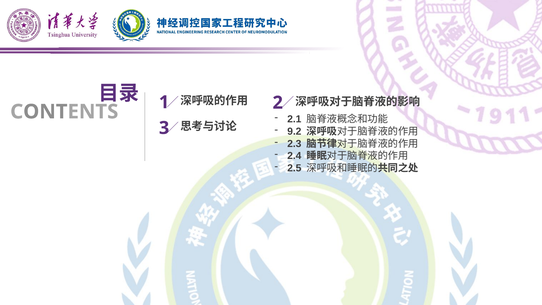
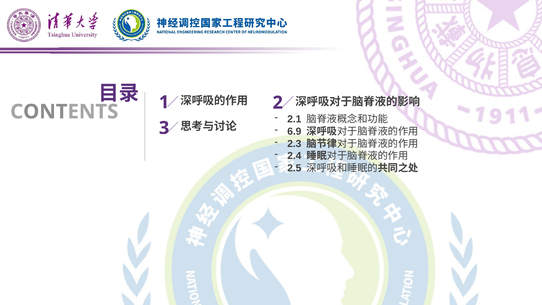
9.2: 9.2 -> 6.9 (294, 131)
